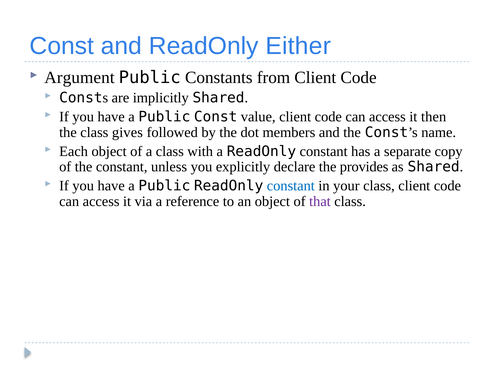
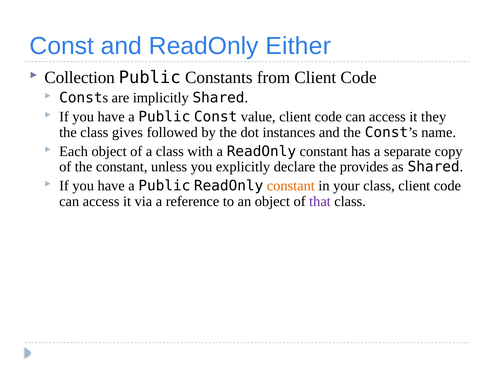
Argument: Argument -> Collection (80, 77)
then: then -> they (434, 117)
members: members -> instances (289, 132)
constant colour: blue -> orange (291, 186)
